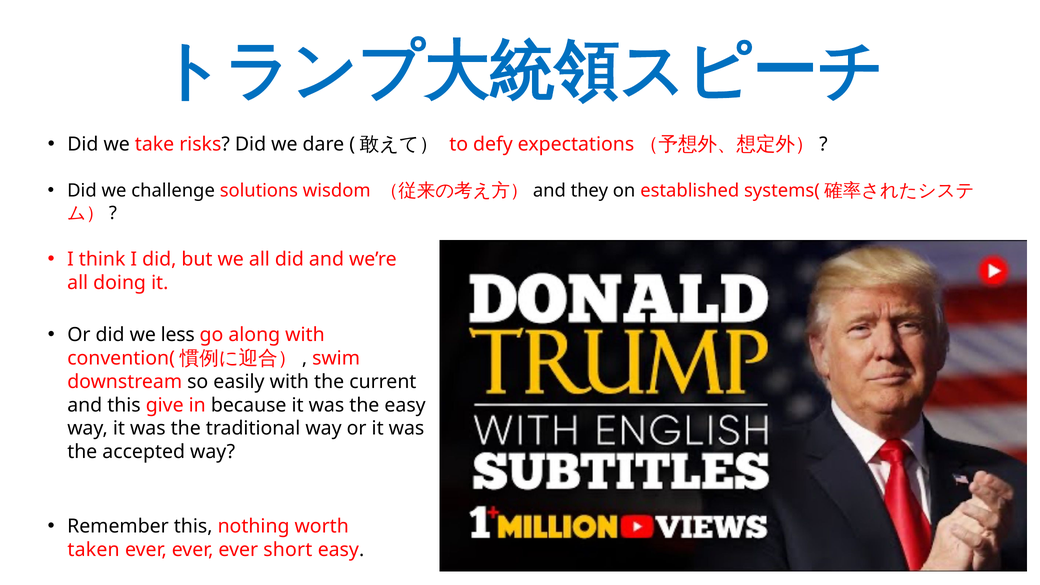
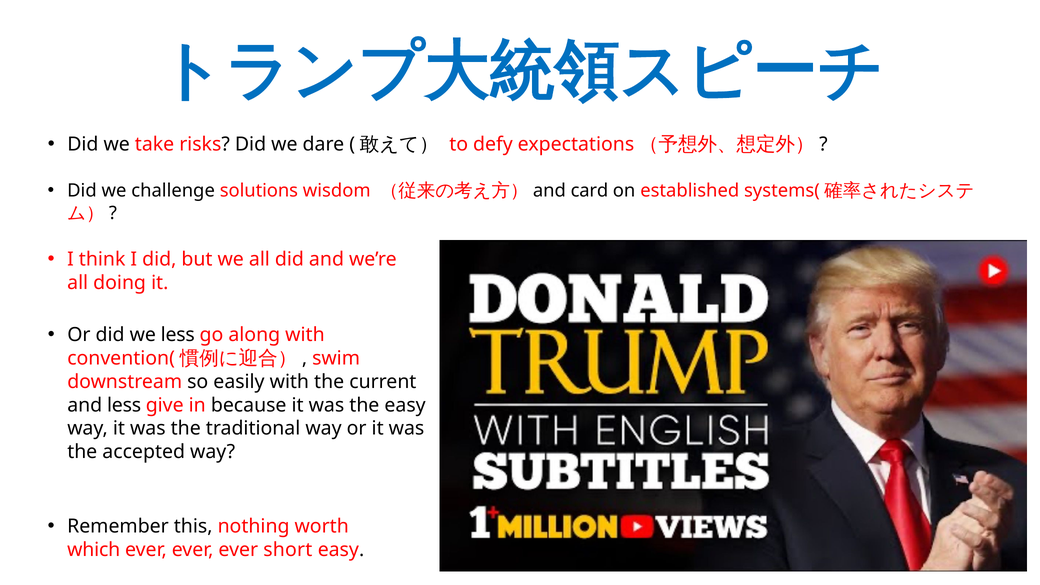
they: they -> card (589, 191)
and this: this -> less (124, 405)
taken: taken -> which (94, 550)
